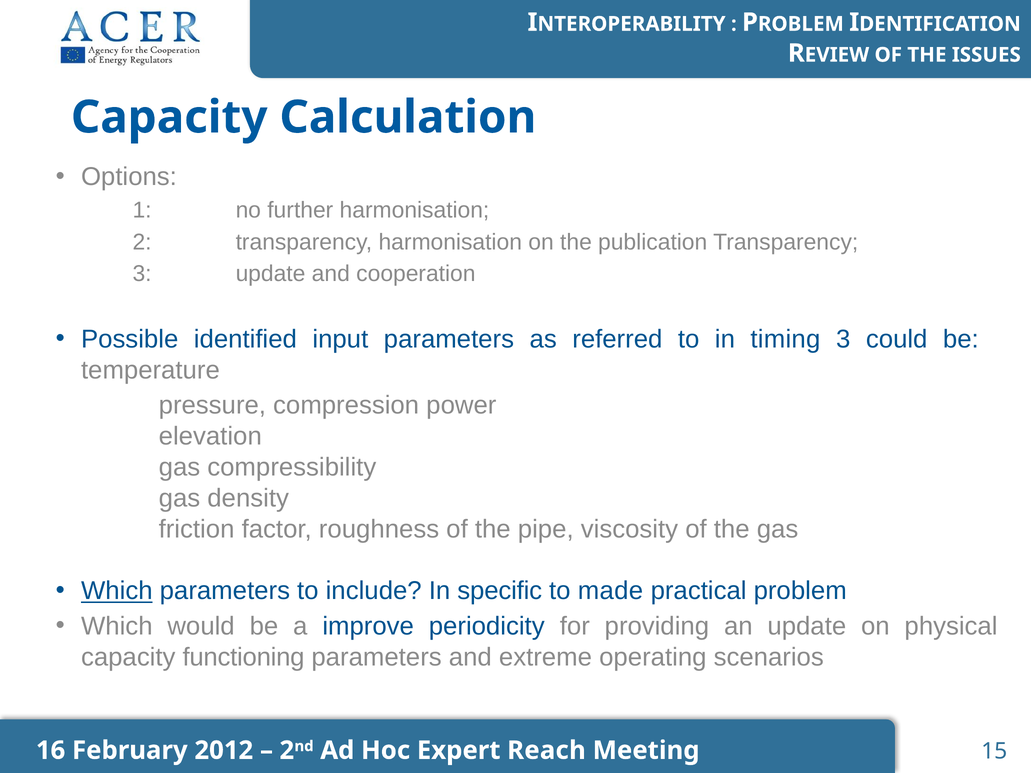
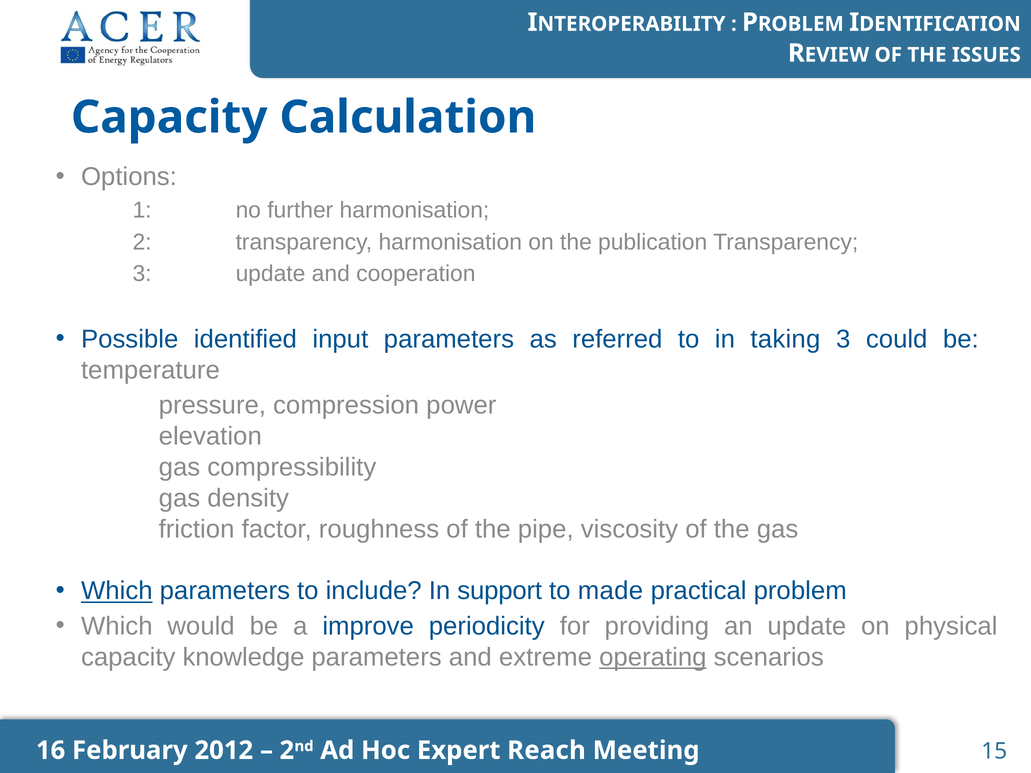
timing: timing -> taking (785, 339)
specific: specific -> support (500, 591)
functioning: functioning -> knowledge (244, 657)
operating underline: none -> present (653, 657)
